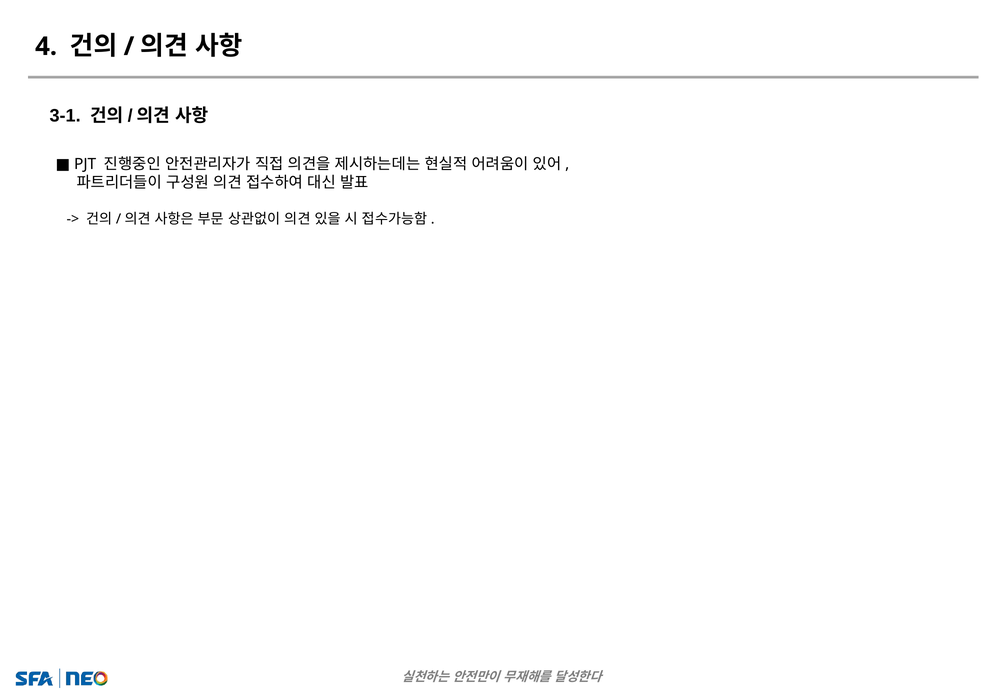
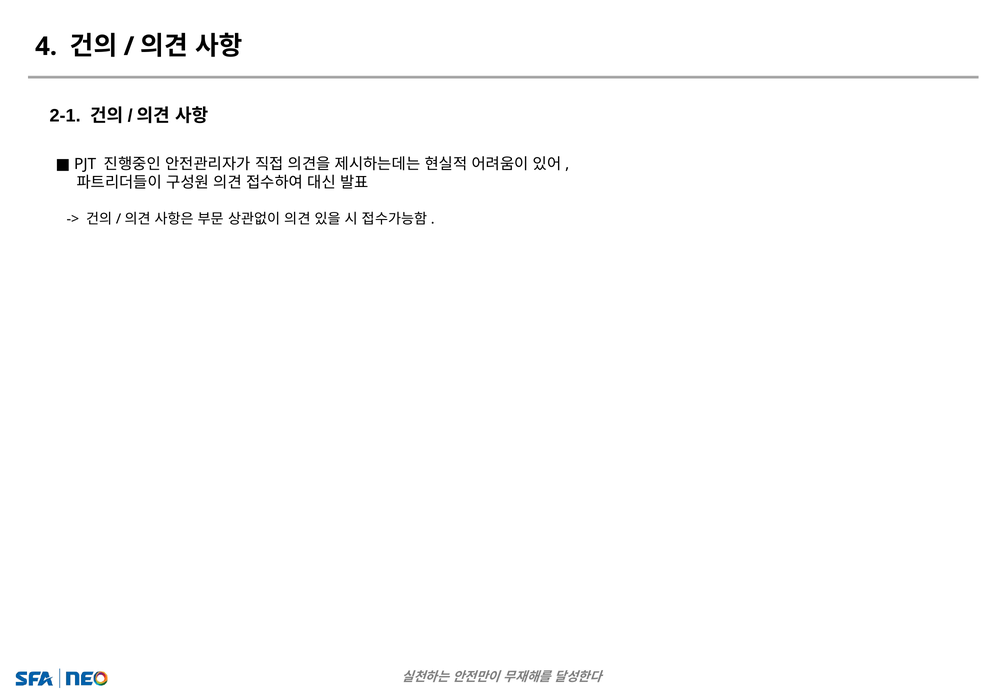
3-1: 3-1 -> 2-1 (65, 116)
